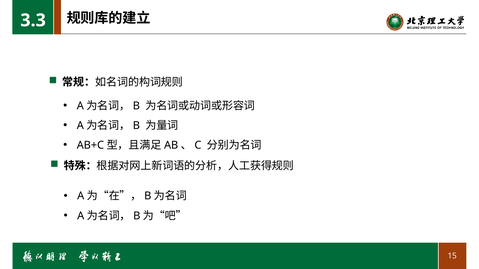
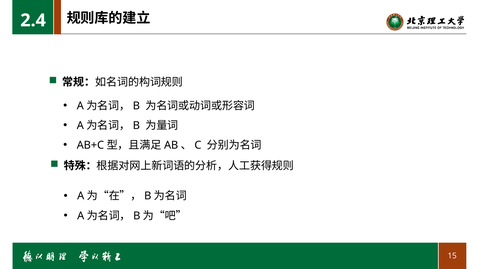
3.3: 3.3 -> 2.4 (33, 20)
